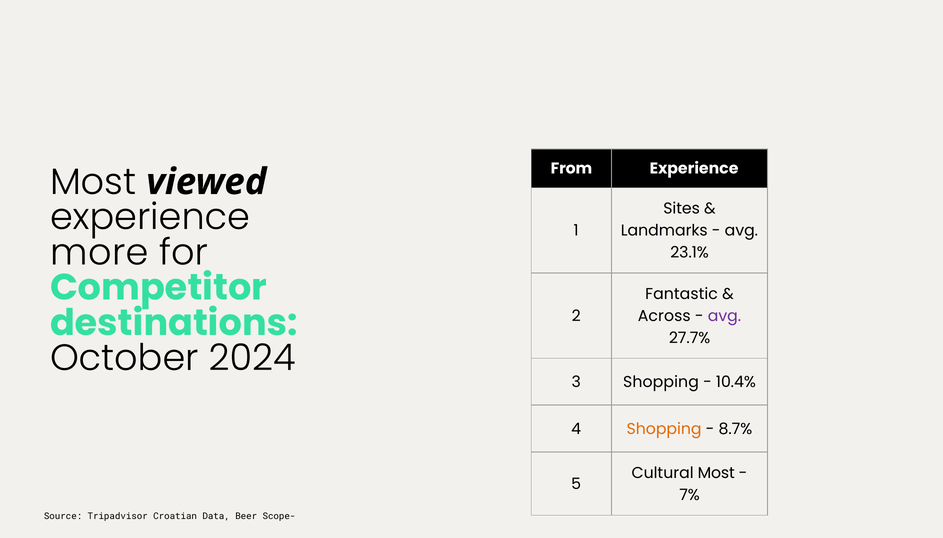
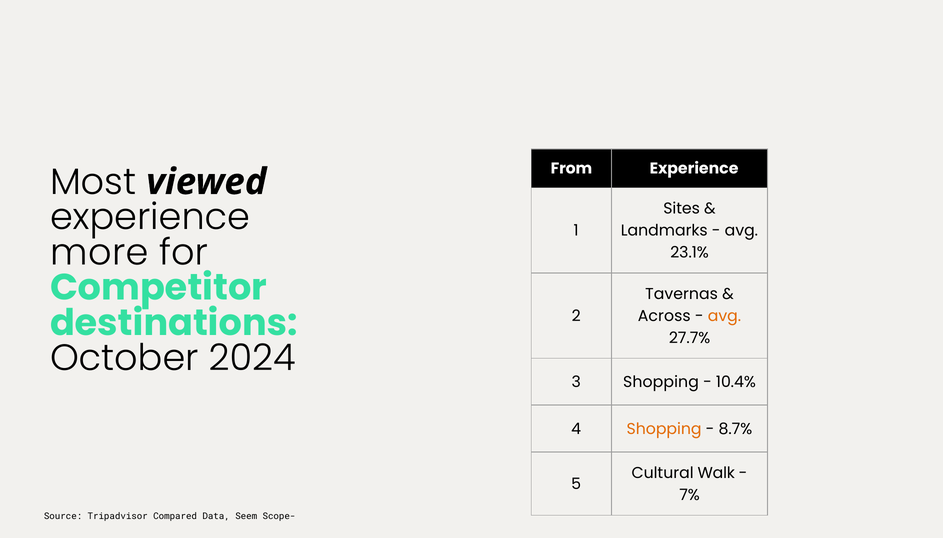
Fantastic: Fantastic -> Tavernas (682, 294)
avg colour: purple -> orange (724, 316)
Cultural Most: Most -> Walk (716, 472)
Croatian: Croatian -> Compared (175, 516)
Beer: Beer -> Seem (246, 516)
